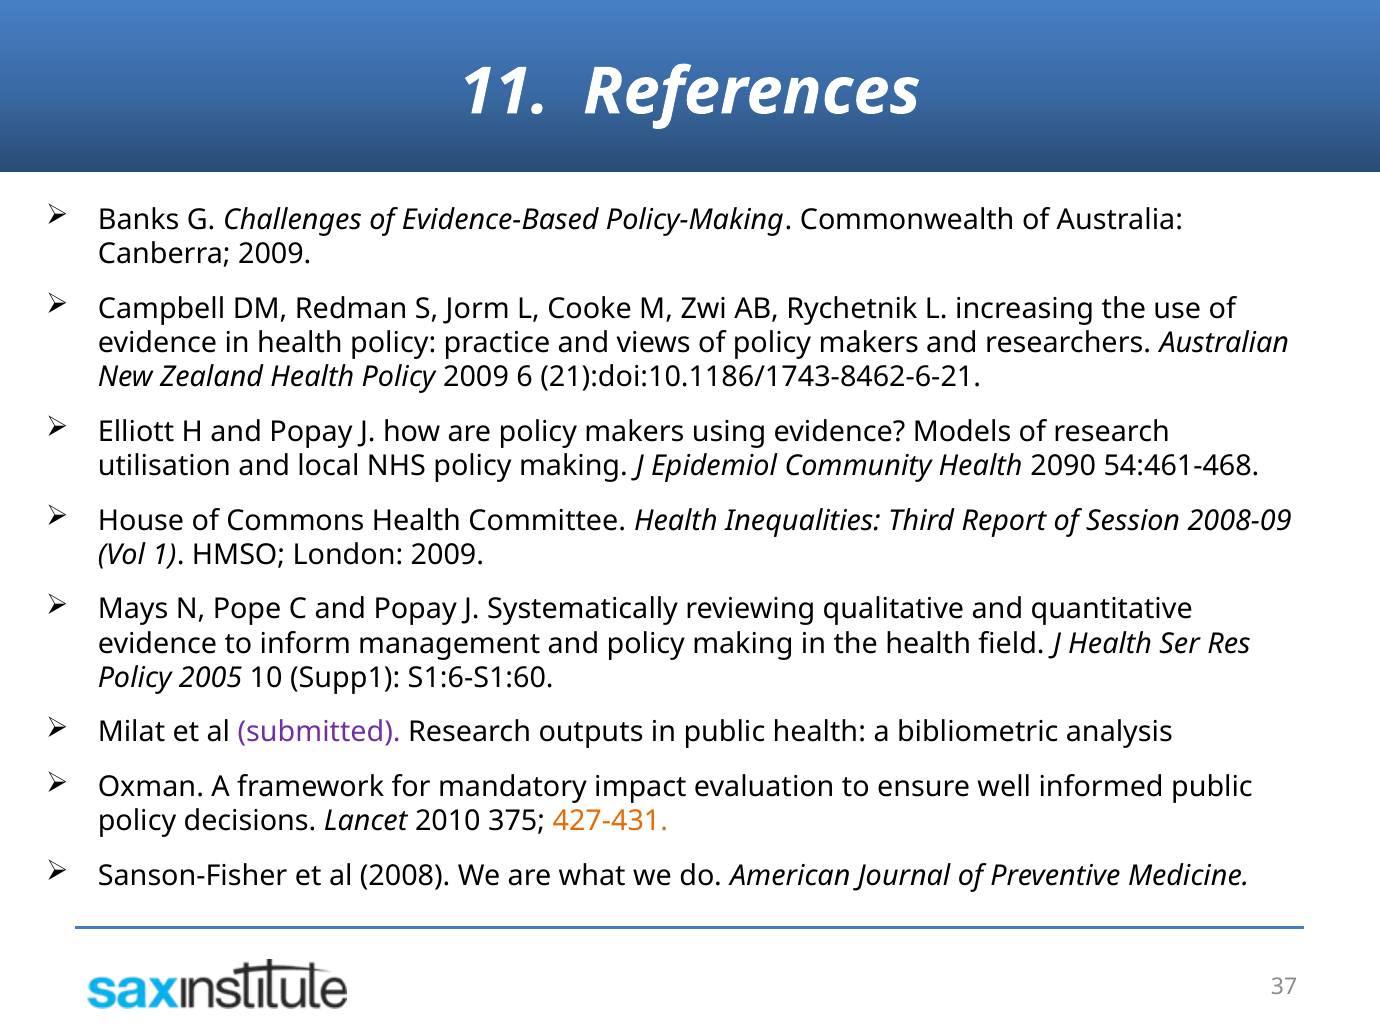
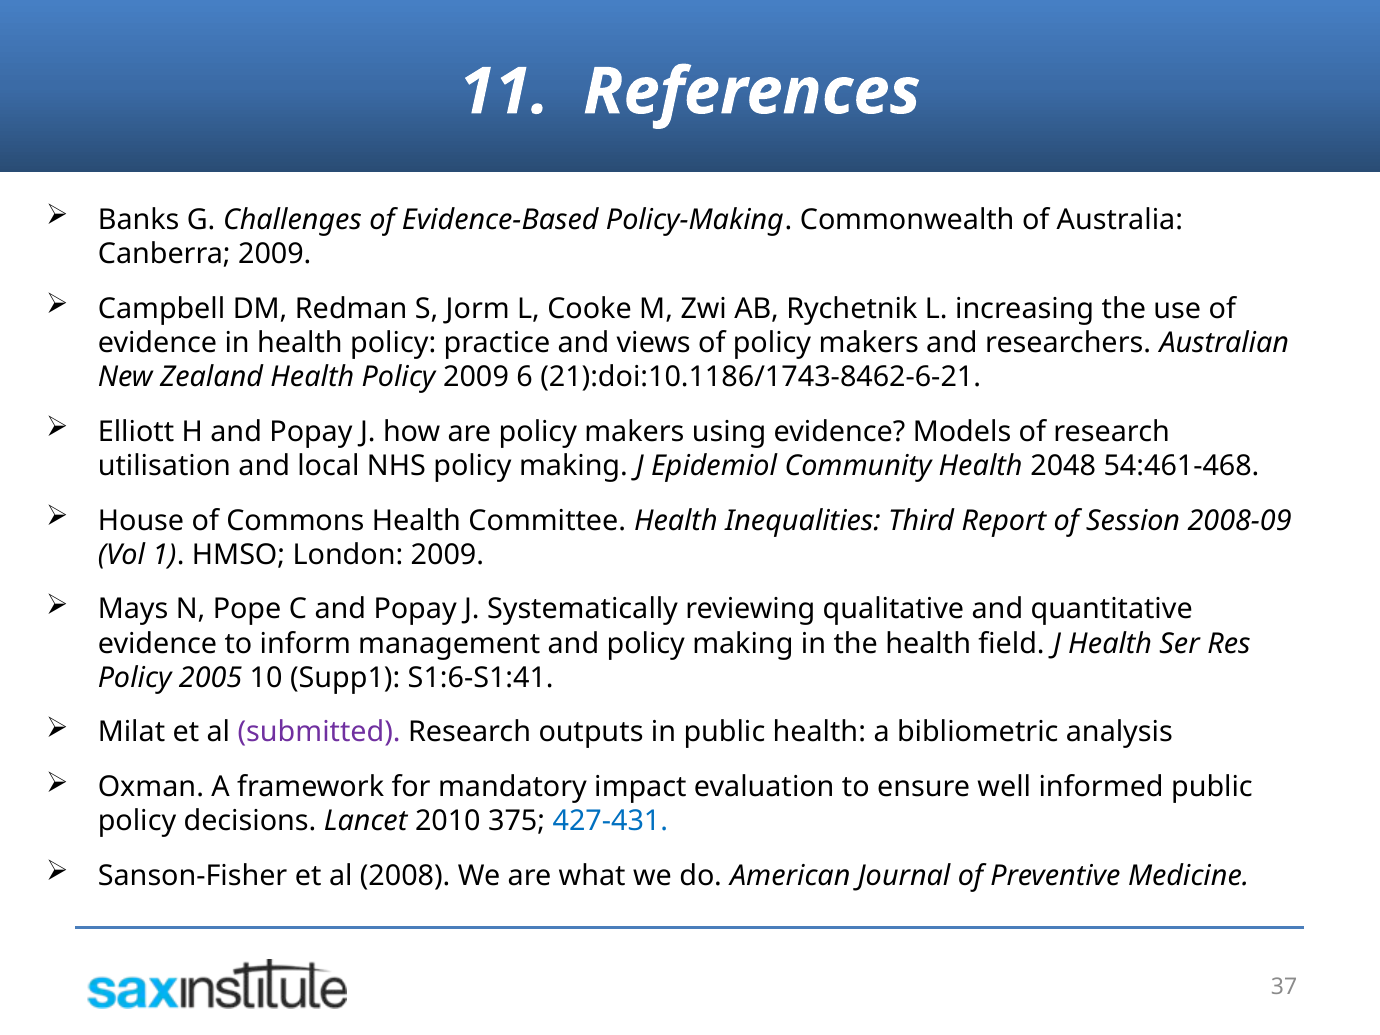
2090: 2090 -> 2048 (1063, 466)
S1:6-S1:60: S1:6-S1:60 -> S1:6-S1:41 (481, 678)
427-431 colour: orange -> blue (610, 821)
